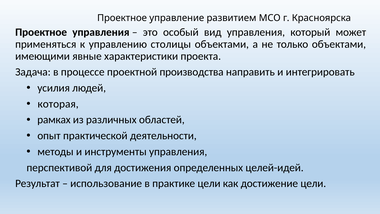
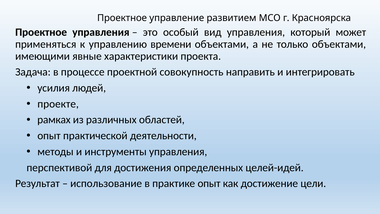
столицы: столицы -> времени (171, 44)
производства: производства -> совокупность (191, 72)
которая: которая -> проекте (58, 104)
практике цели: цели -> опыт (209, 183)
